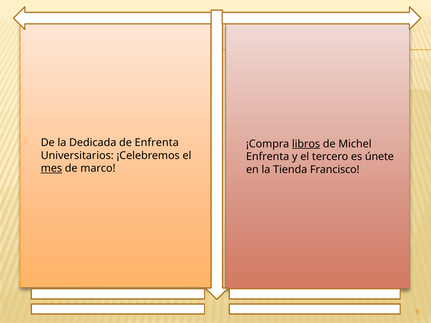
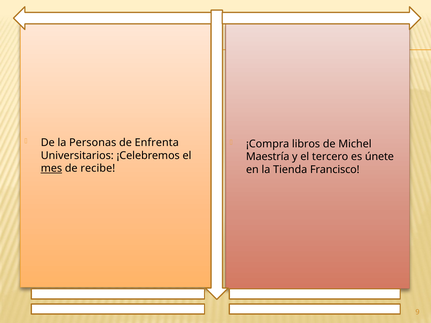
Dedicada: Dedicada -> Personas (93, 143)
libros underline: present -> none (306, 144)
Enfrenta: Enfrenta -> Maestría (268, 157)
marco: marco -> recibe (98, 169)
